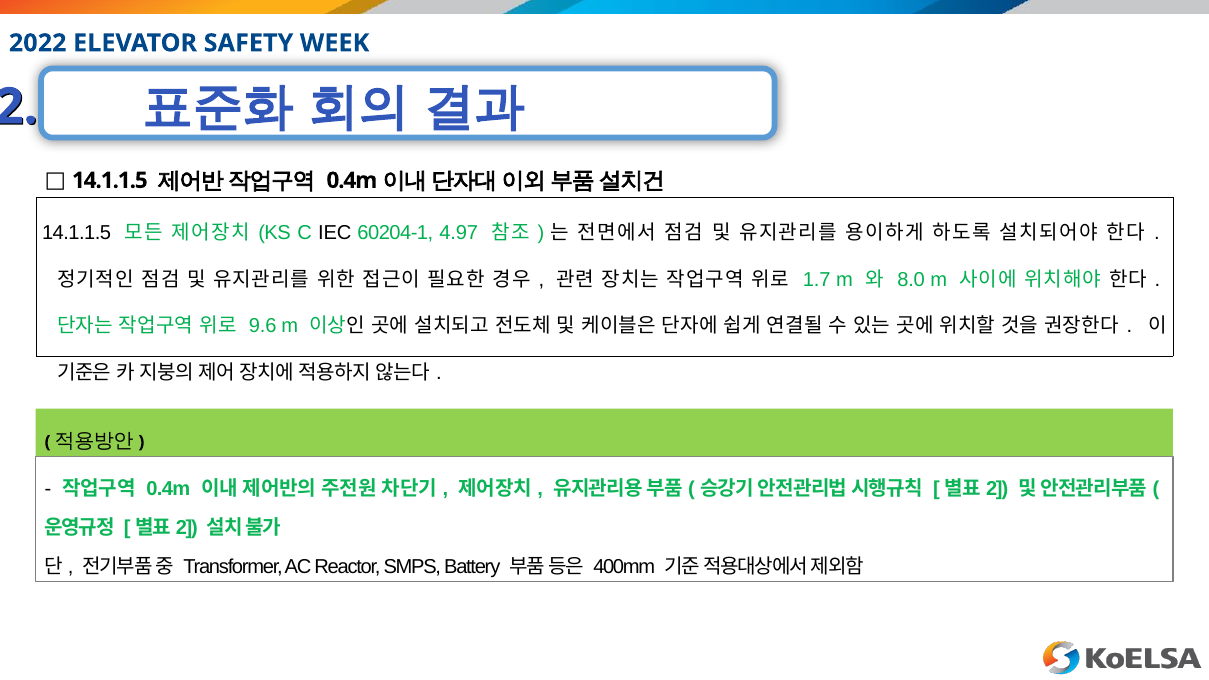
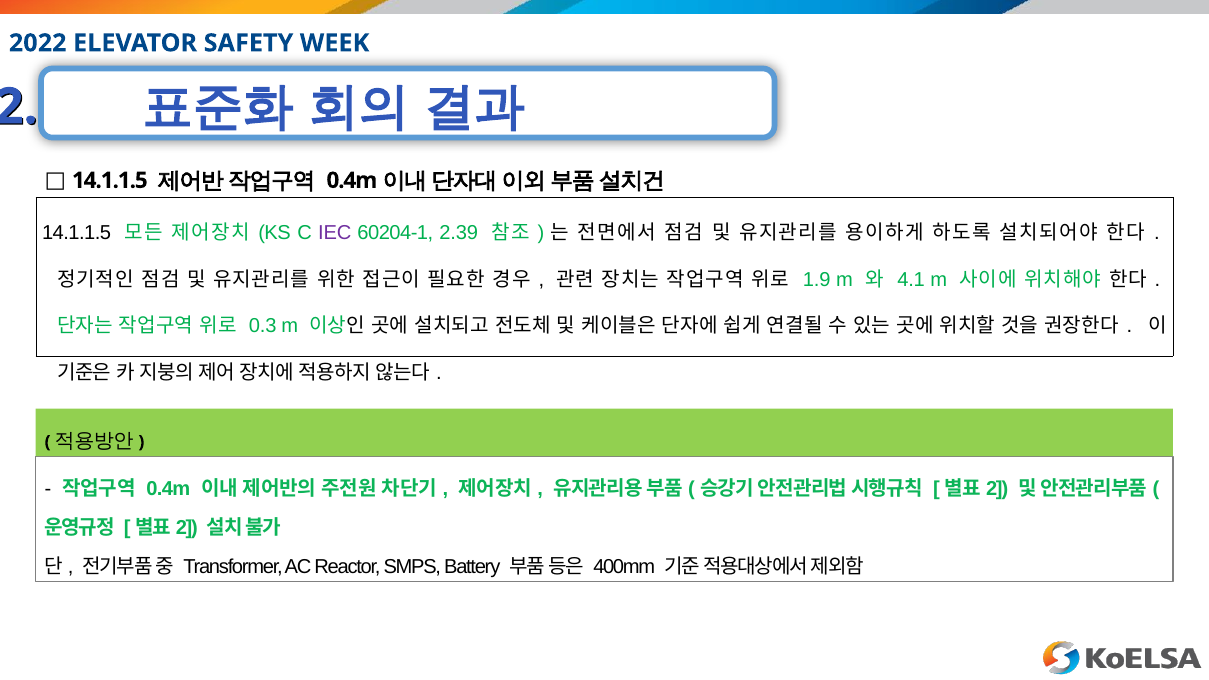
IEC colour: black -> purple (335, 233)
4.97: 4.97 -> 2.39 (459, 233)
1.7: 1.7 -> 1.9 (817, 280)
8.0: 8.0 -> 4.1 (911, 280)
9.6: 9.6 -> 0.3 (263, 326)
